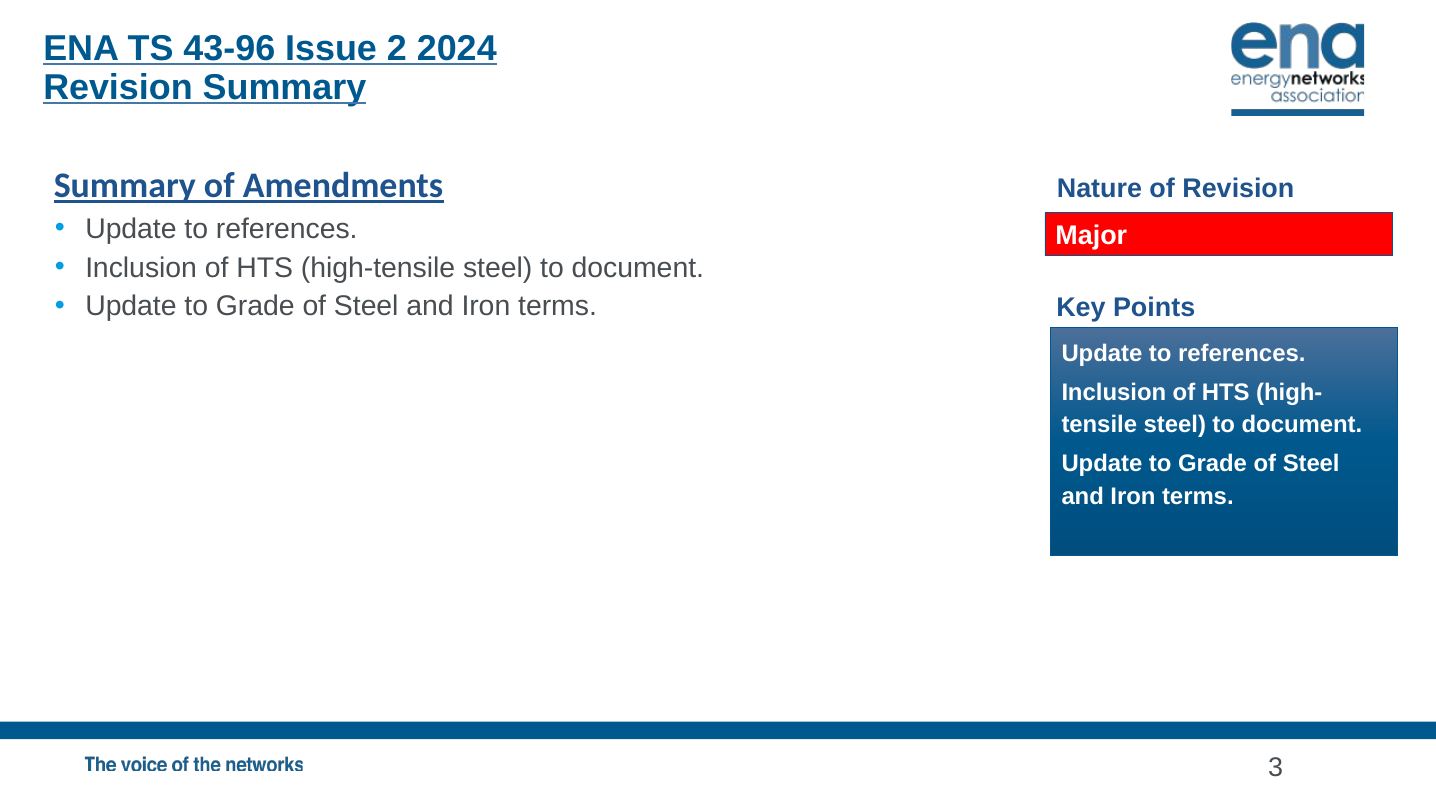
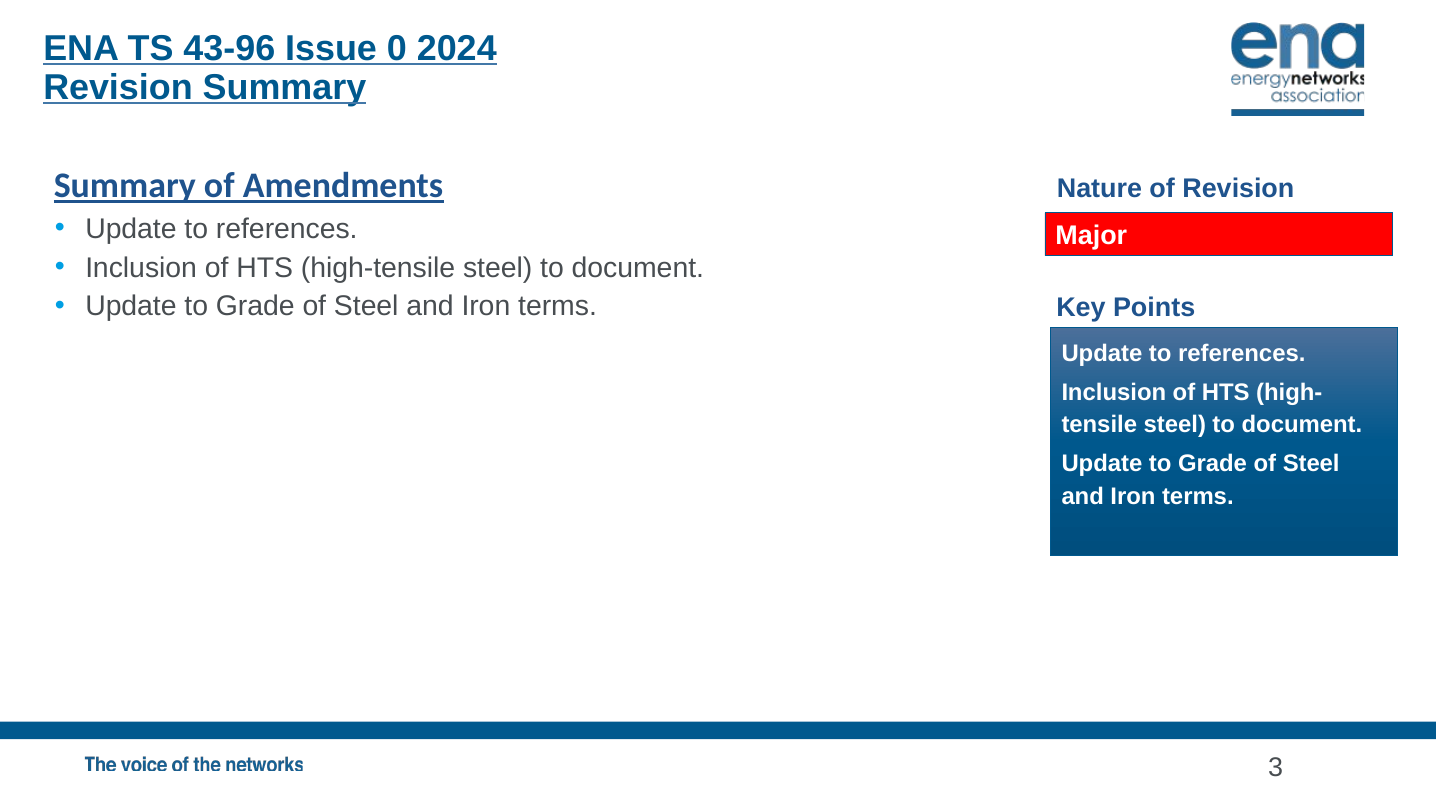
2: 2 -> 0 (397, 49)
